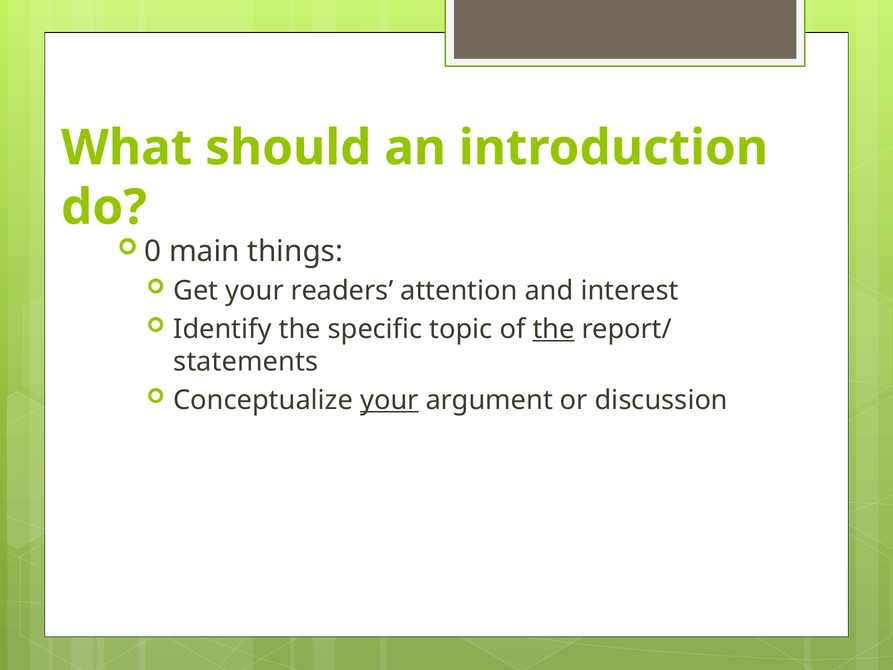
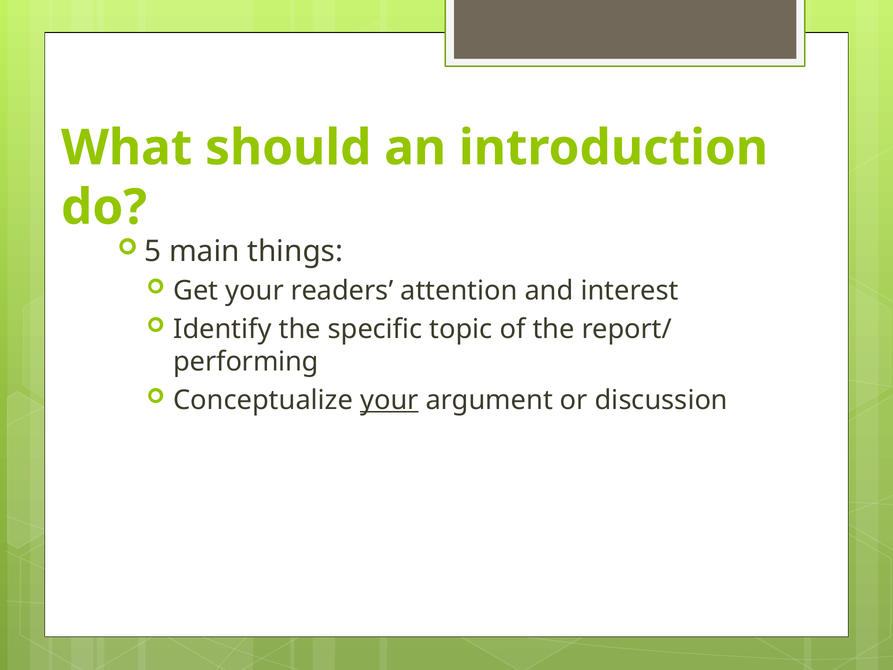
0: 0 -> 5 (153, 251)
the underline: present -> none (554, 329)
statements: statements -> performing (246, 362)
